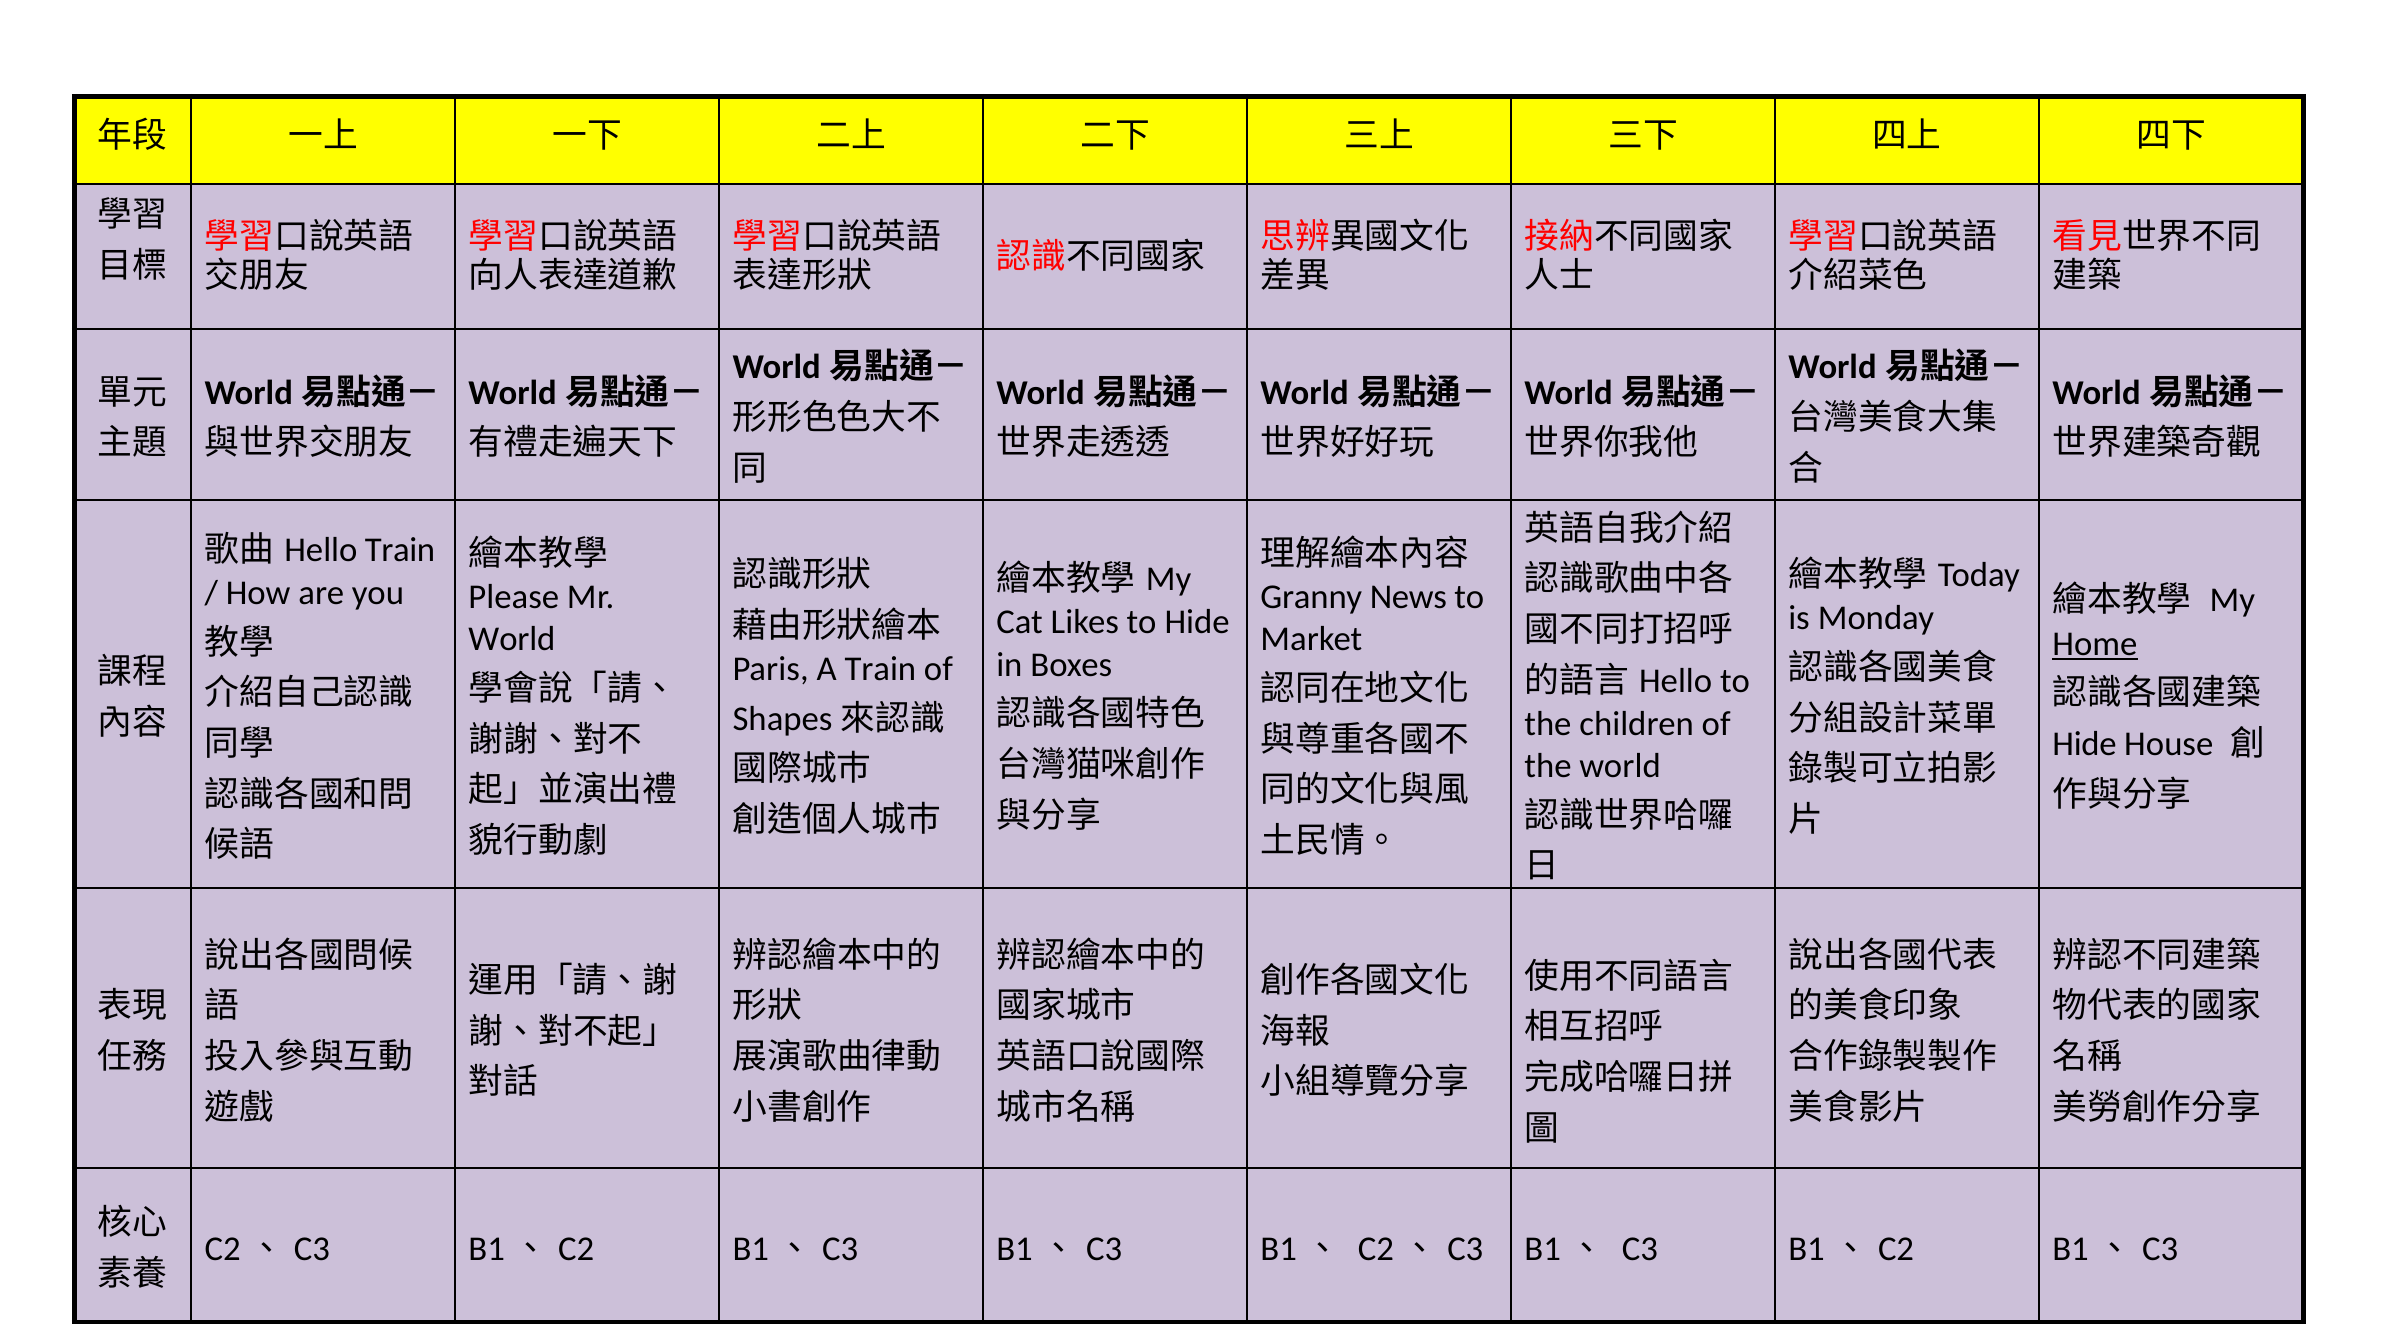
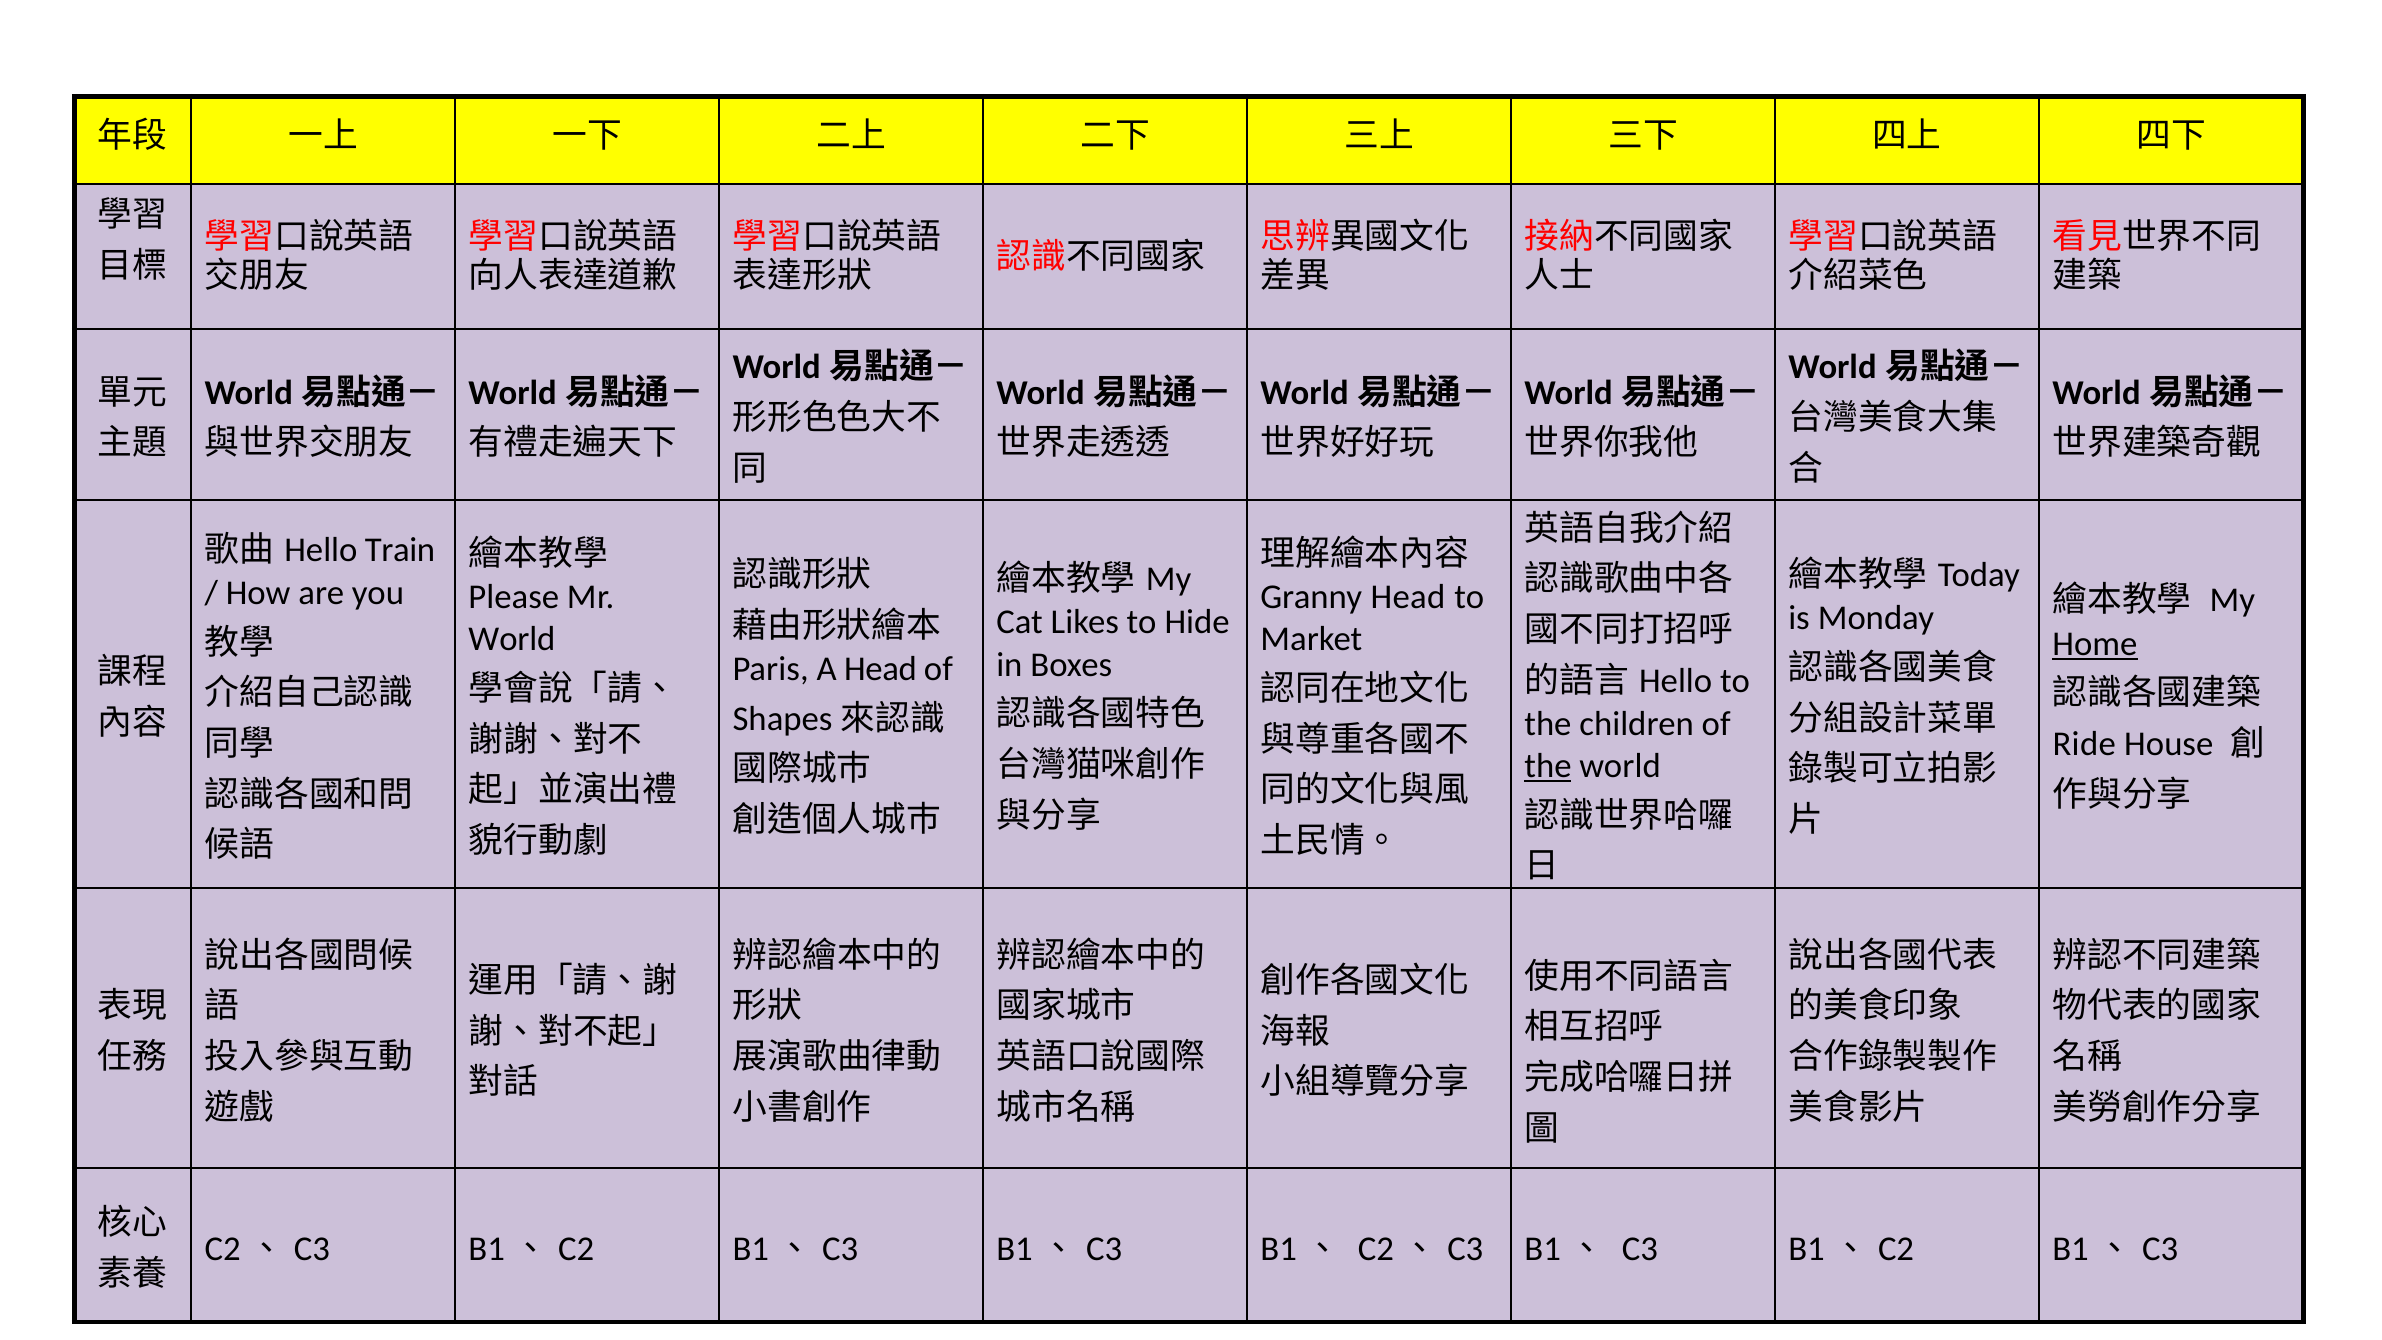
News: News -> Head (1408, 597)
A Train: Train -> Head (881, 669)
Hide: Hide -> Ride (2084, 744)
the underline: none -> present (1548, 766)
